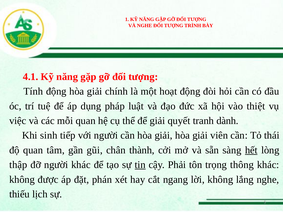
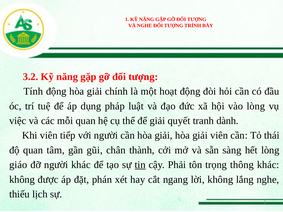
4.1: 4.1 -> 3.2 (31, 77)
vào thiệt: thiệt -> lòng (256, 106)
Khi sinh: sinh -> viên (49, 136)
hết underline: present -> none (251, 150)
thập: thập -> giáo (18, 165)
